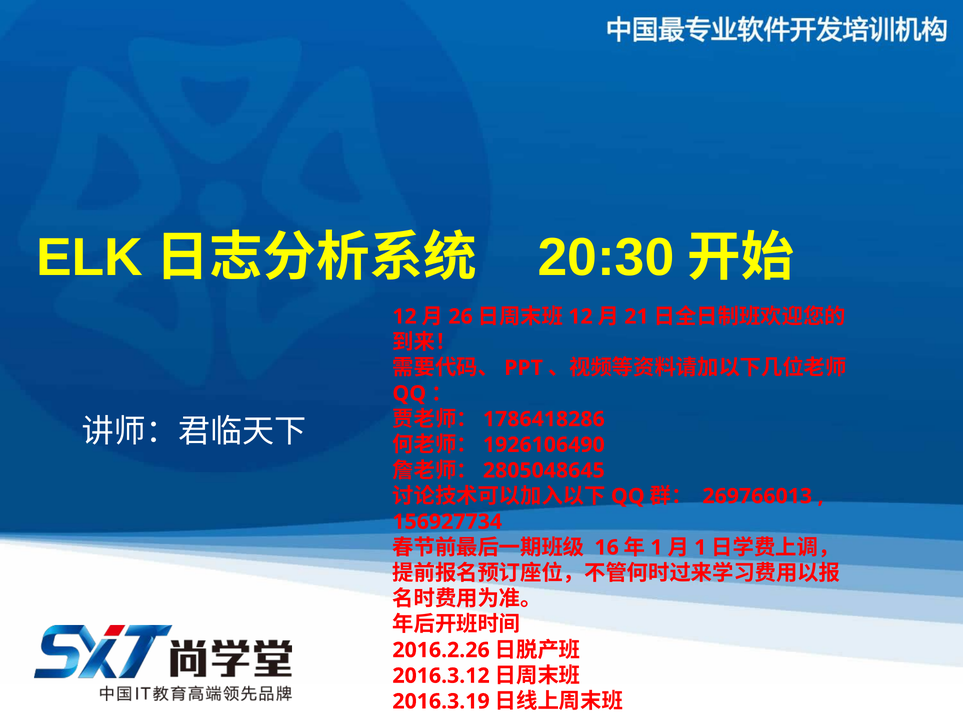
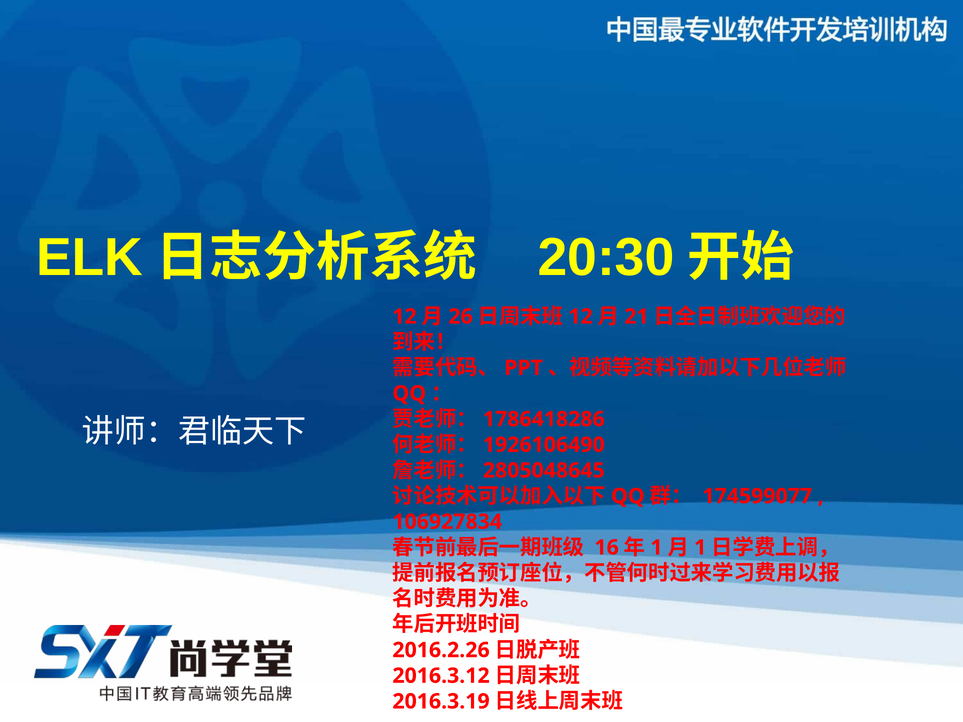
269766013: 269766013 -> 174599077 (757, 496)
156927734: 156927734 -> 106927834 (447, 522)
